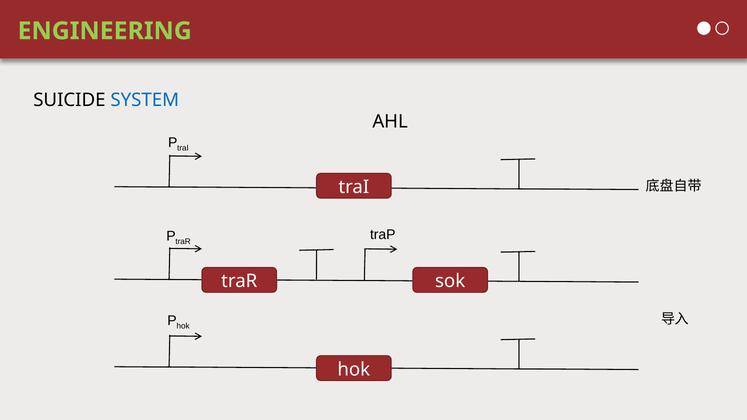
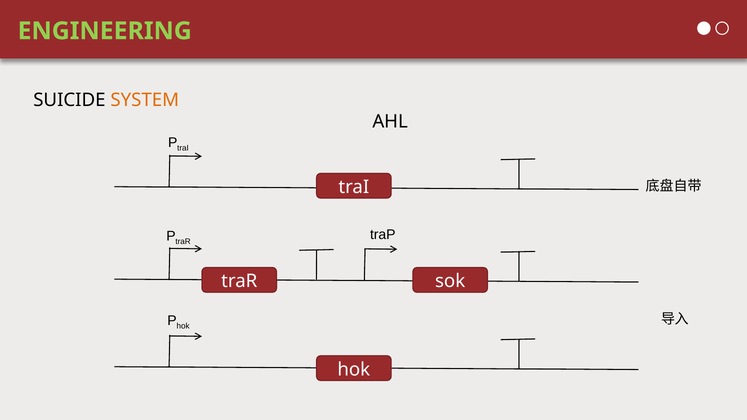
SYSTEM colour: blue -> orange (145, 100)
